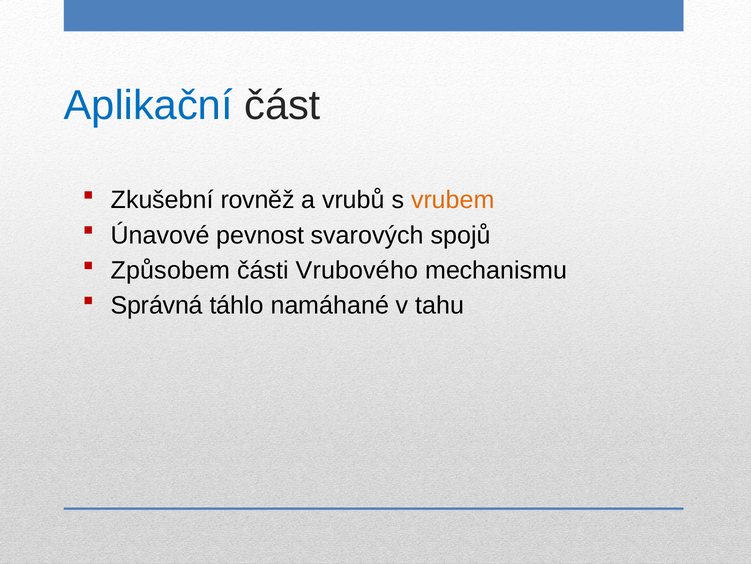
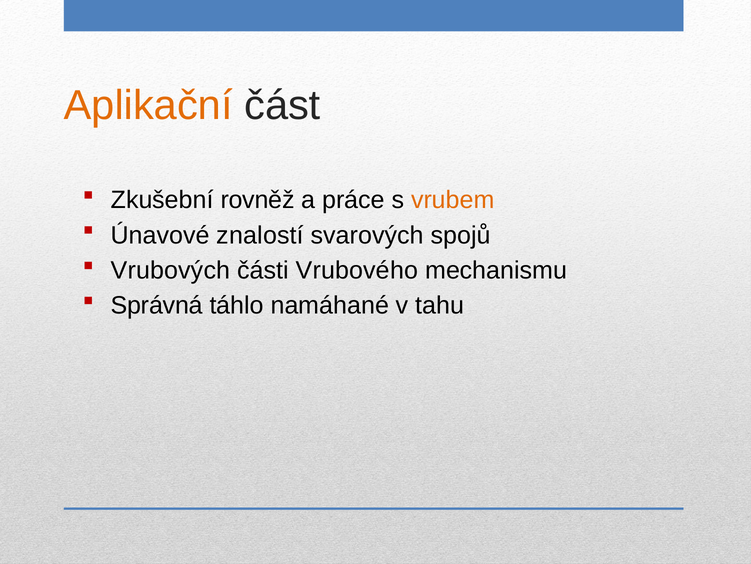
Aplikační colour: blue -> orange (148, 106)
vrubů: vrubů -> práce (353, 200)
pevnost: pevnost -> znalostí (260, 235)
Způsobem: Způsobem -> Vrubových (170, 270)
